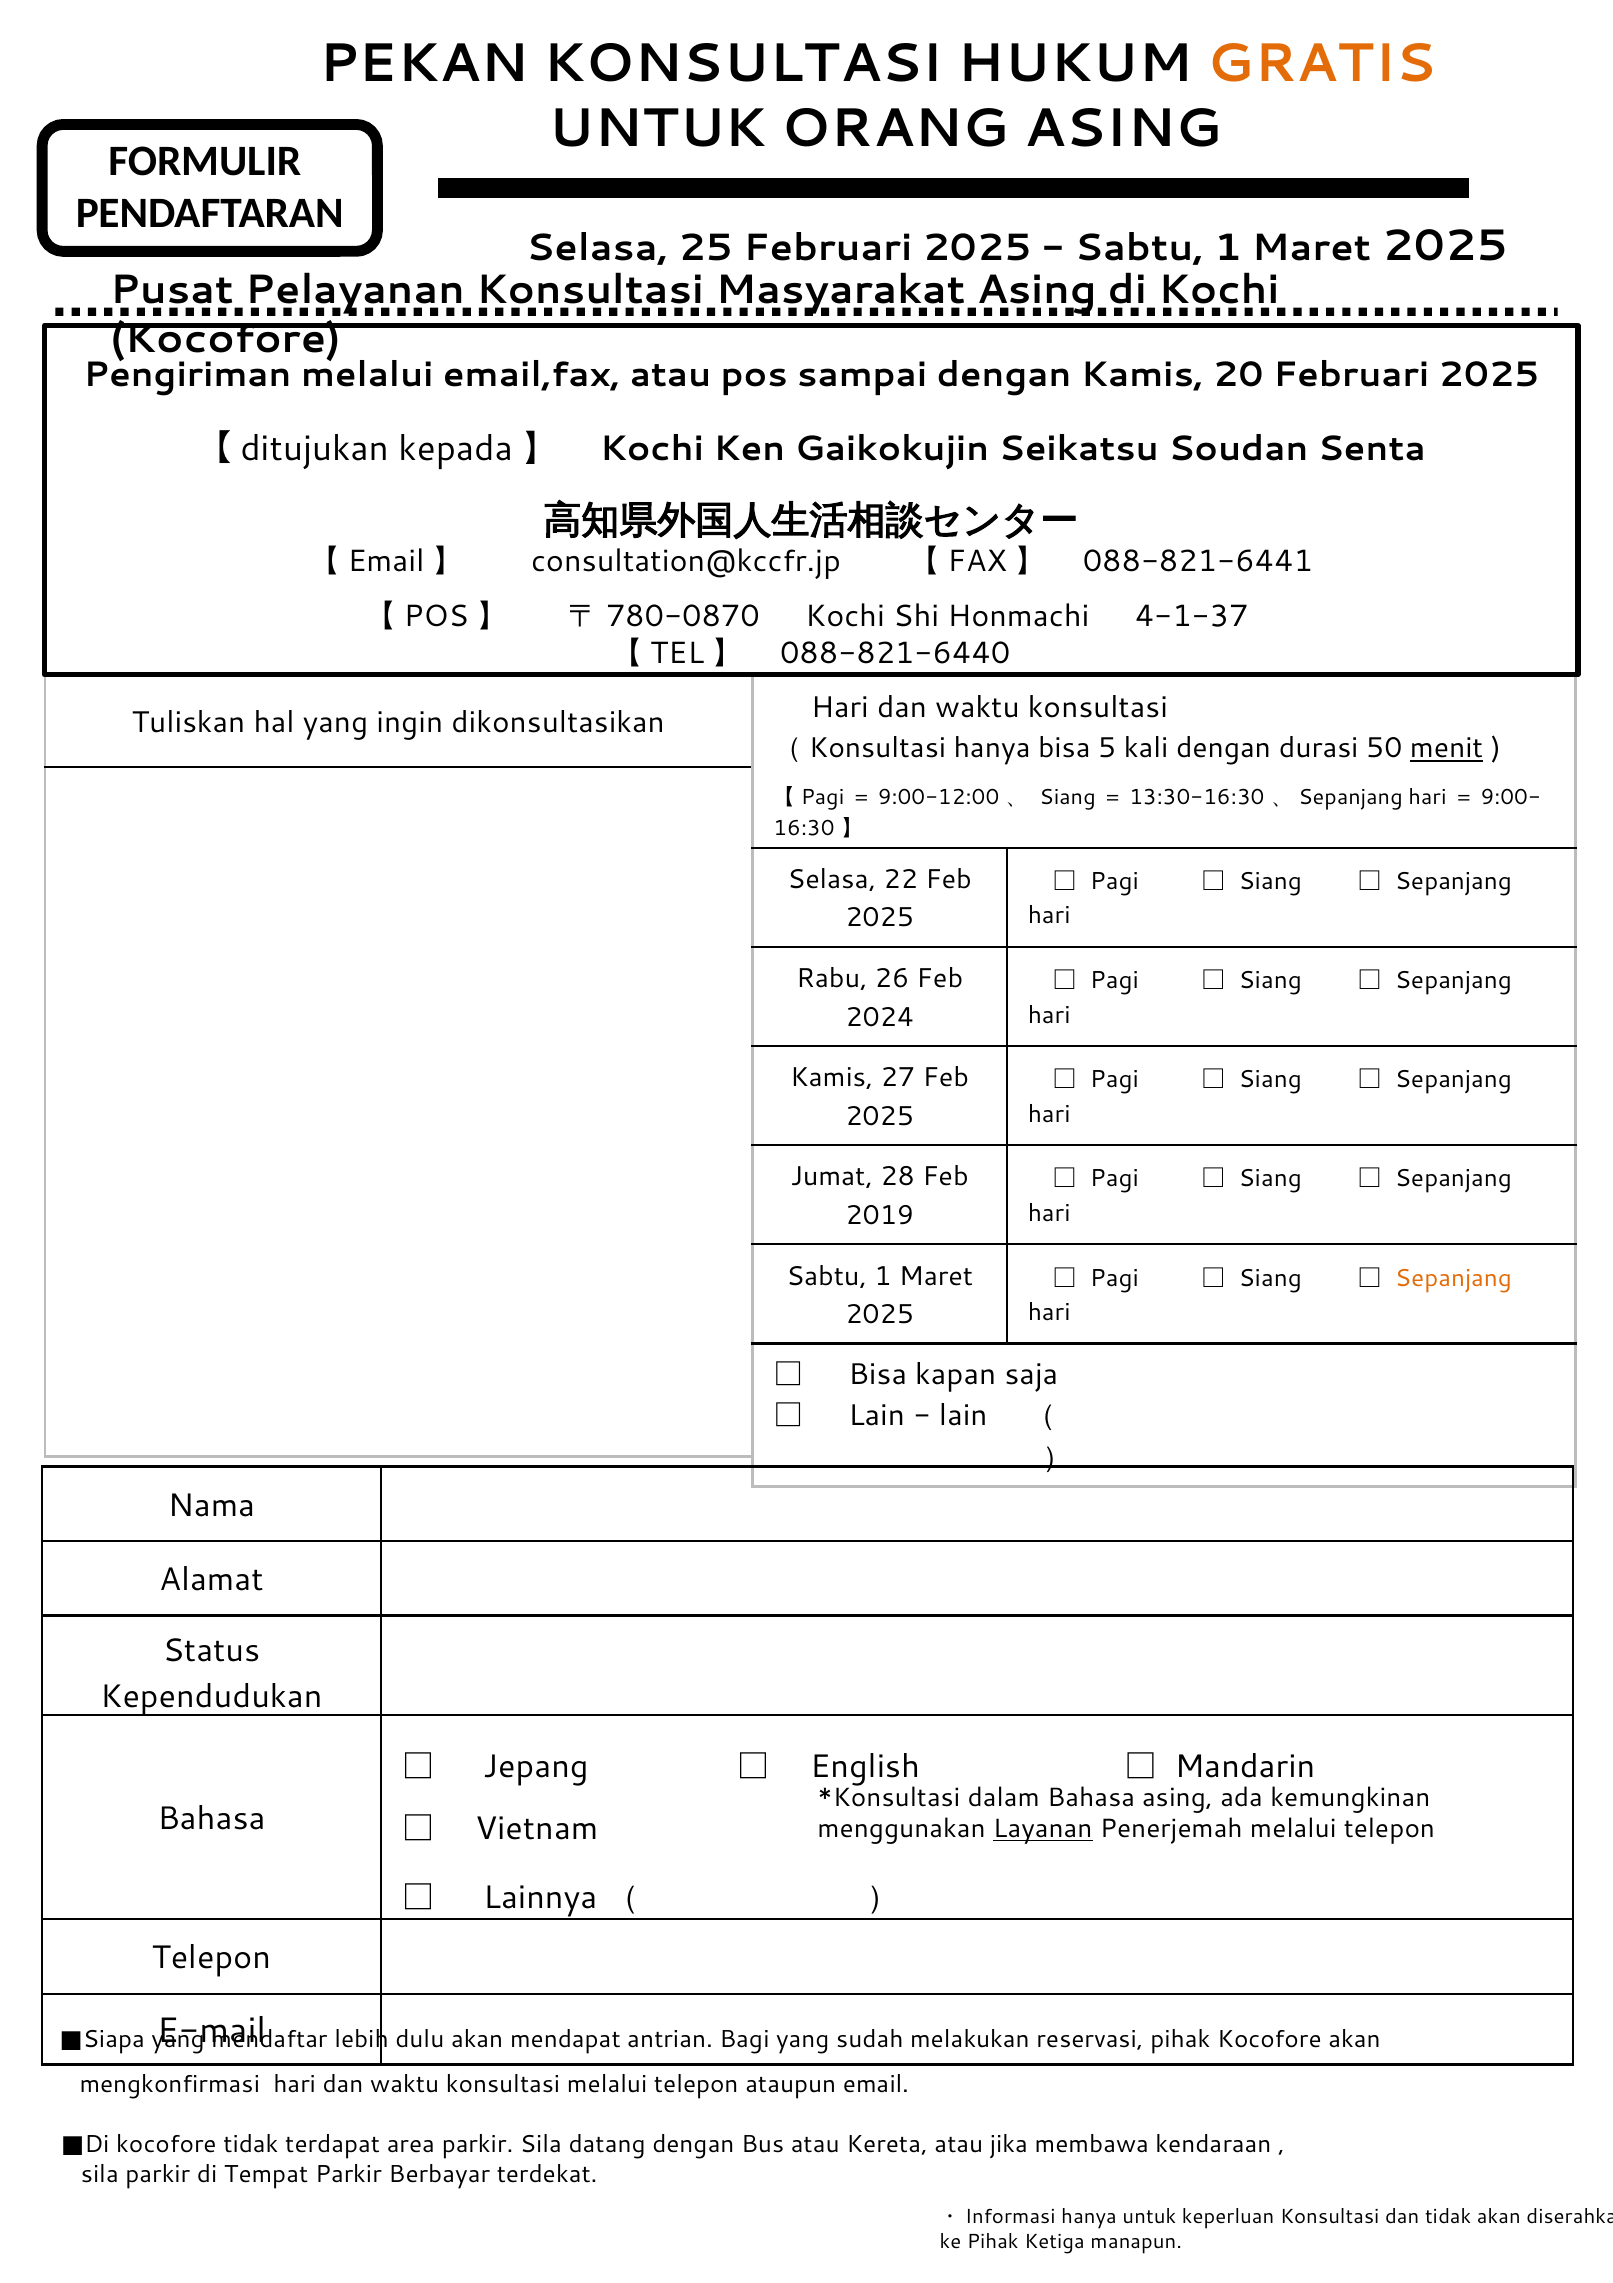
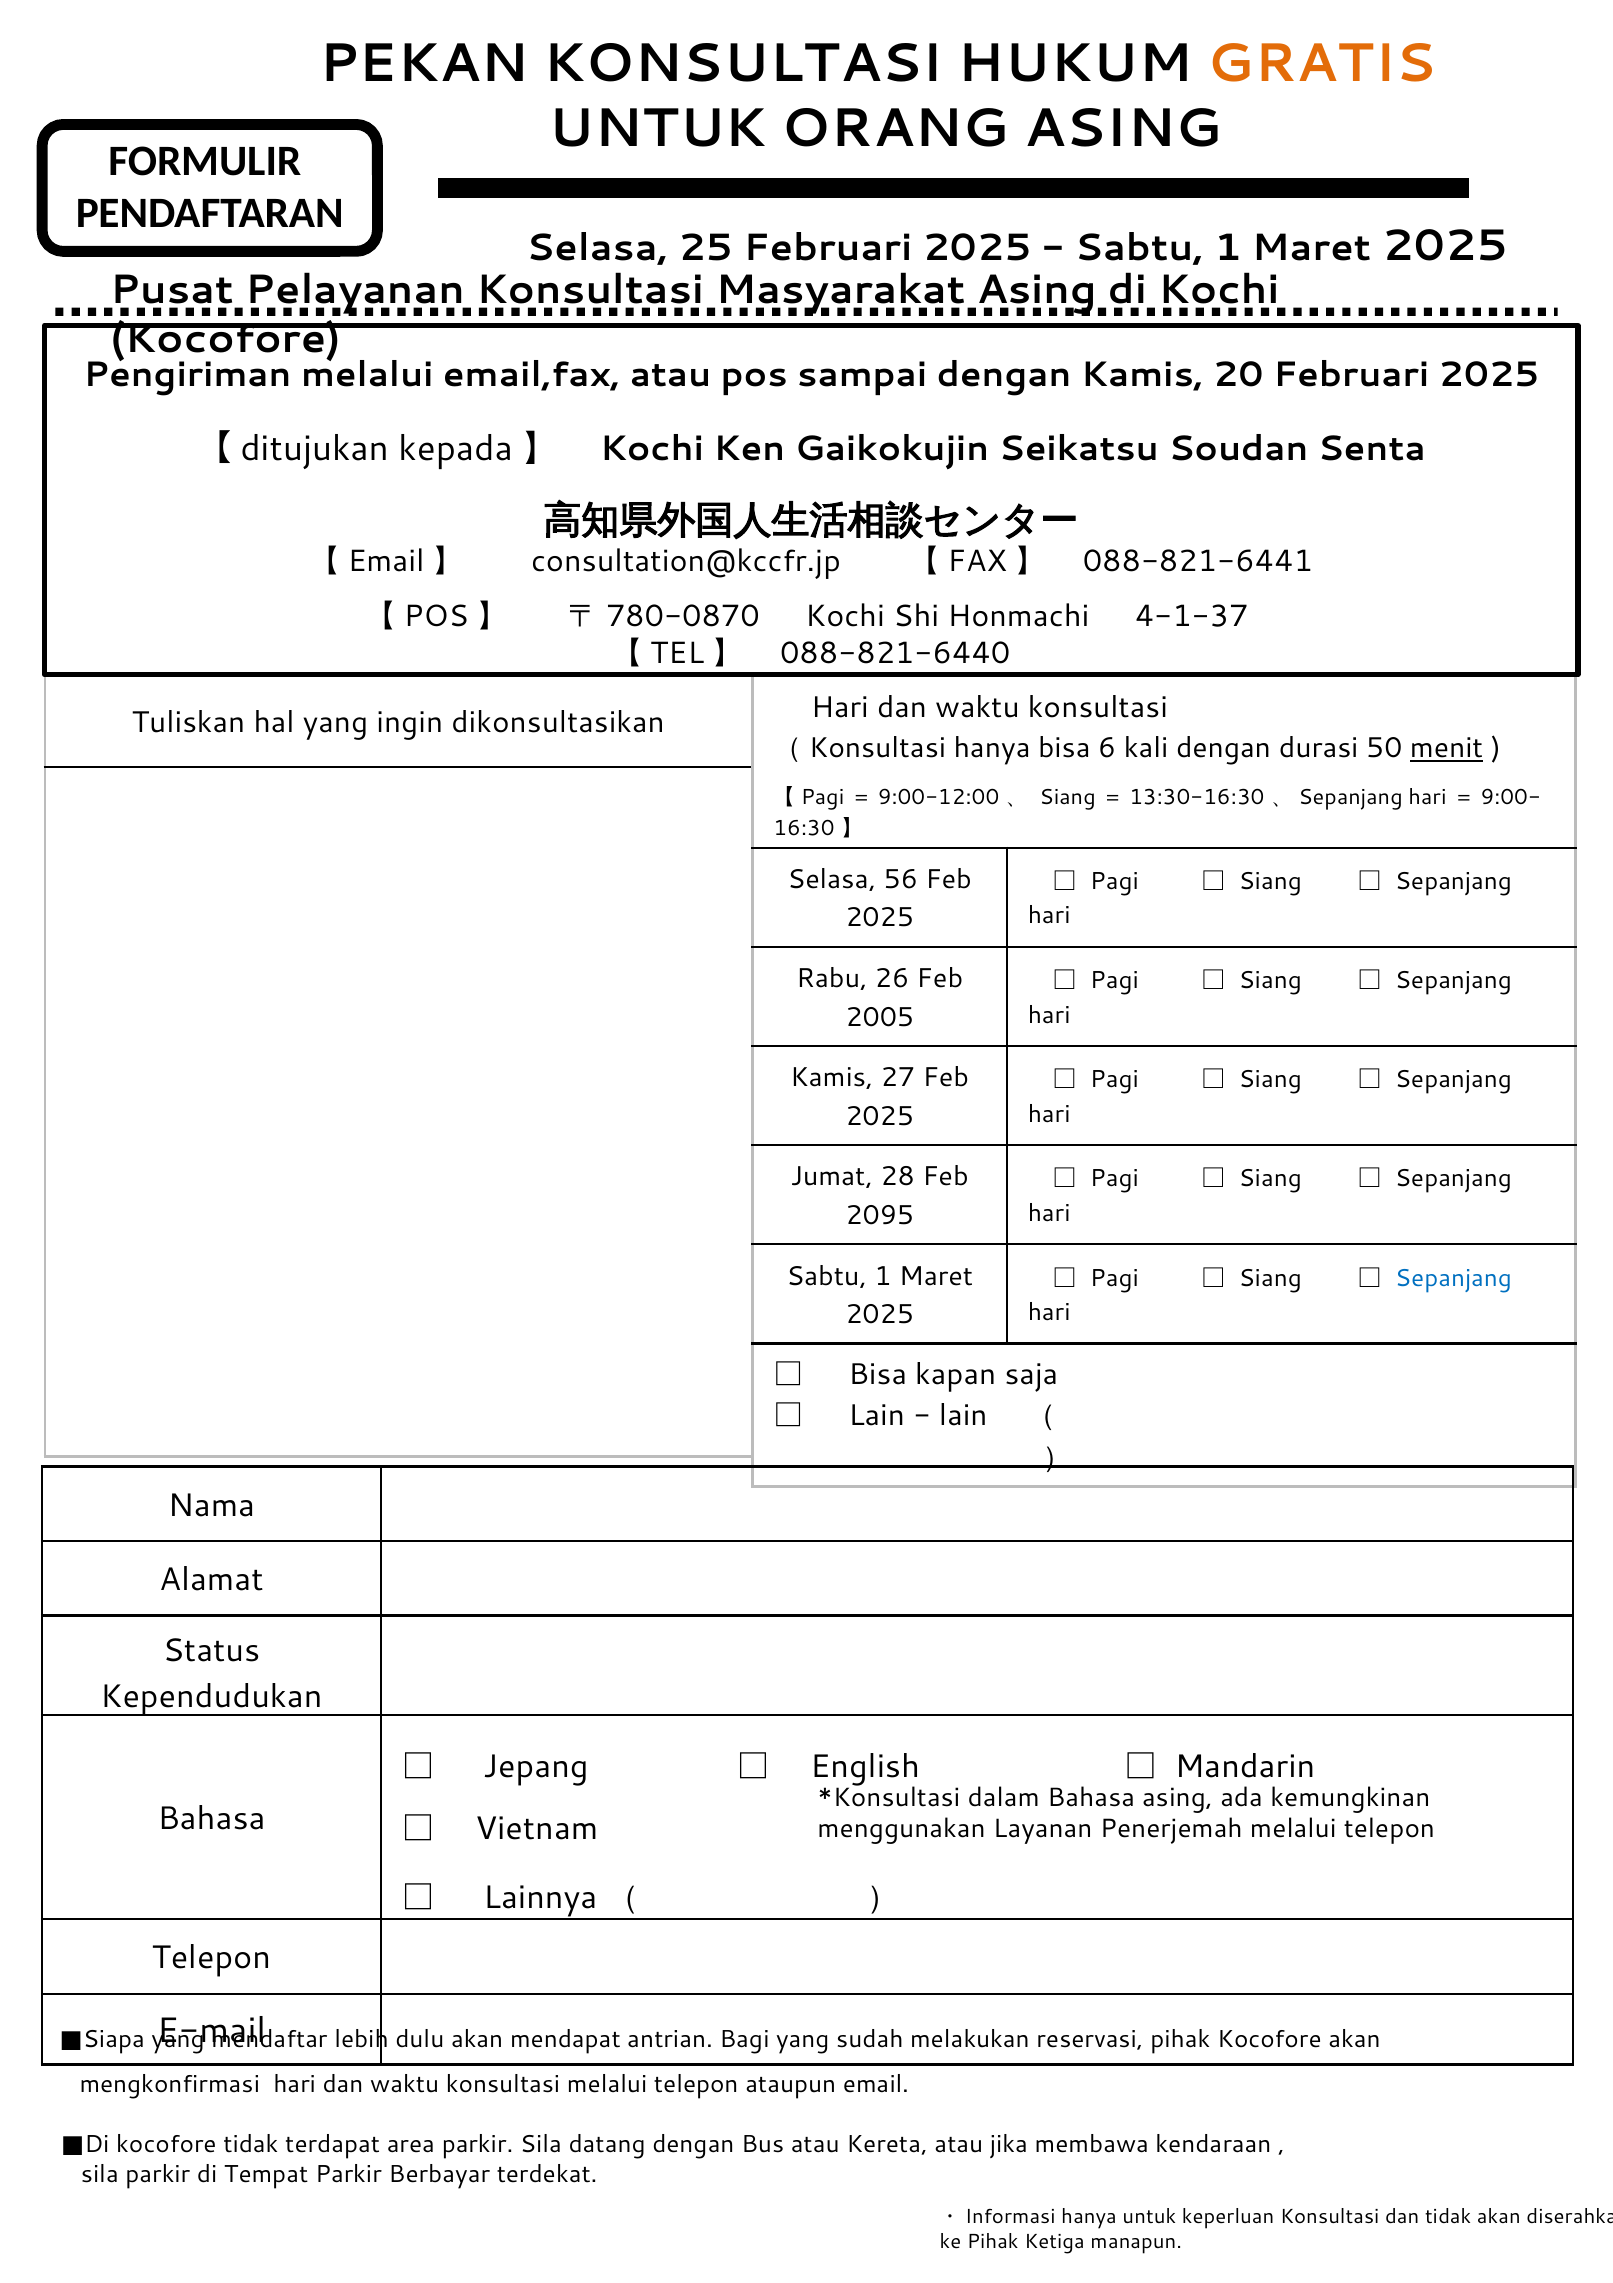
5: 5 -> 6 (1107, 748)
22: 22 -> 56 (901, 879)
2024: 2024 -> 2005 (880, 1017)
2019: 2019 -> 2095 (880, 1215)
Sepanjang colour: orange -> blue (1453, 1278)
Layanan underline: present -> none (1043, 1829)
